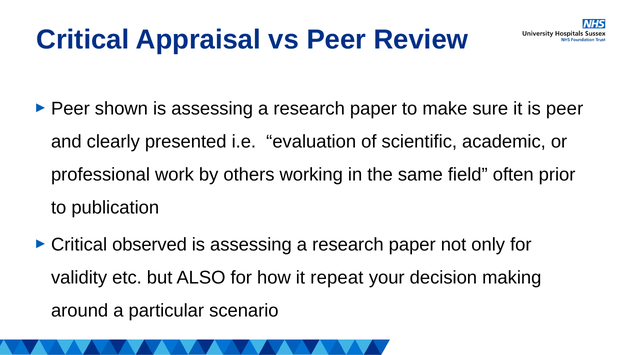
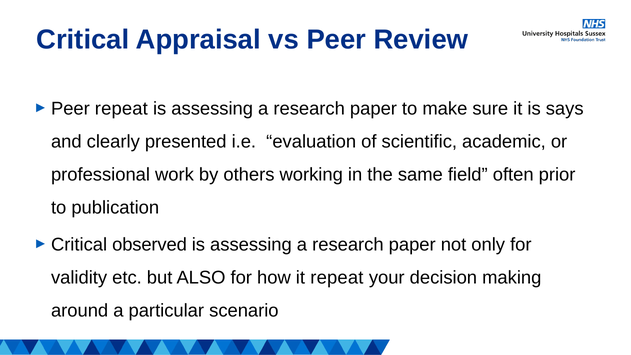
shown: shown -> repeat (121, 108)
is peer: peer -> says (565, 108)
